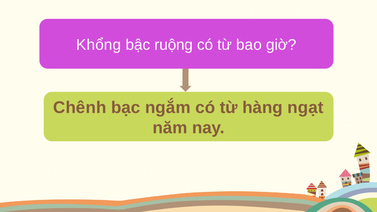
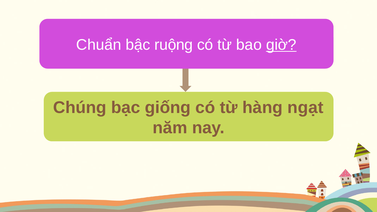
Khổng: Khổng -> Chuẩn (99, 45)
giờ underline: none -> present (281, 45)
Chênh: Chênh -> Chúng (80, 108)
ngắm: ngắm -> giống (168, 108)
